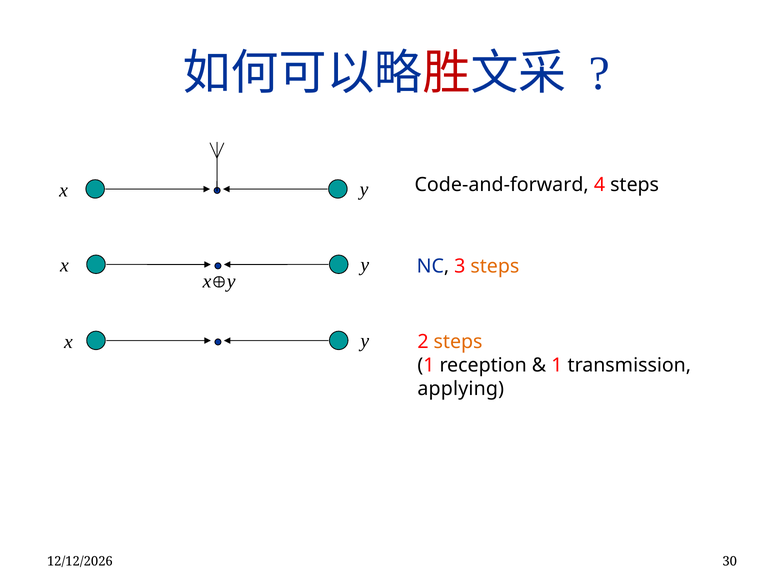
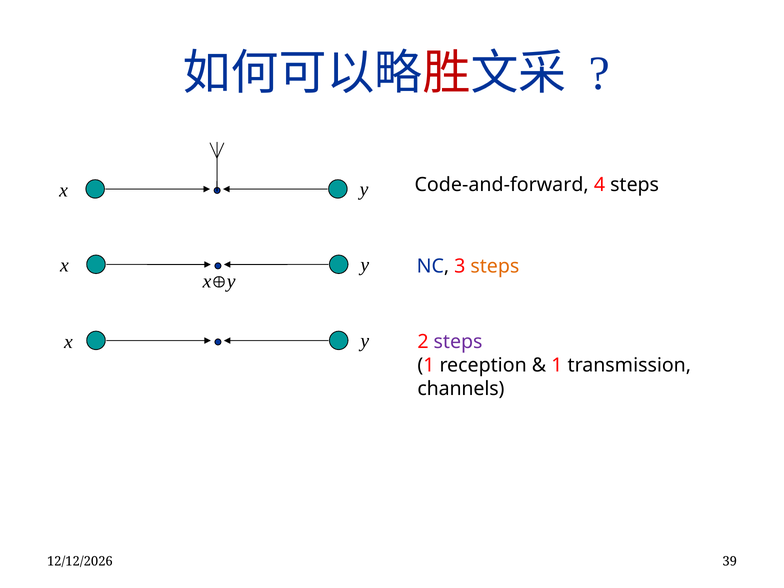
steps colour: orange -> purple (458, 342)
applying: applying -> channels (461, 389)
30: 30 -> 39 (730, 562)
